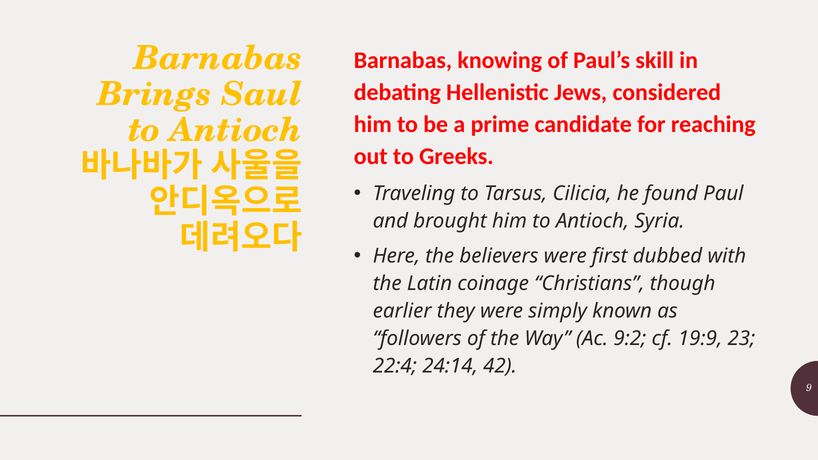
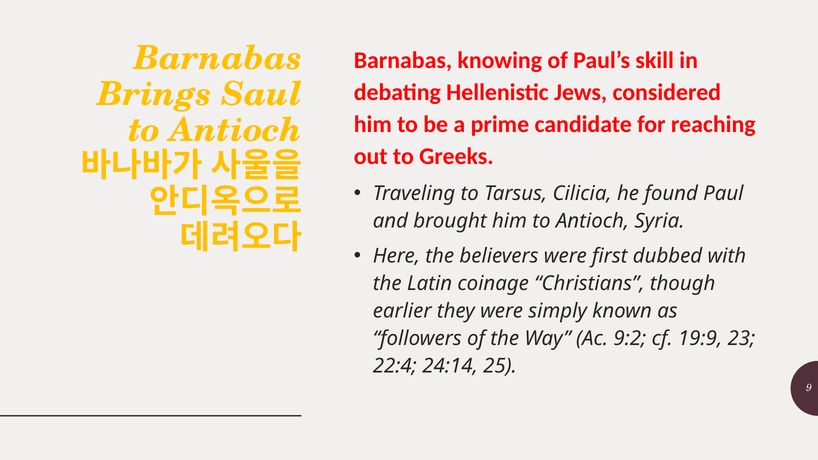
42: 42 -> 25 (500, 366)
